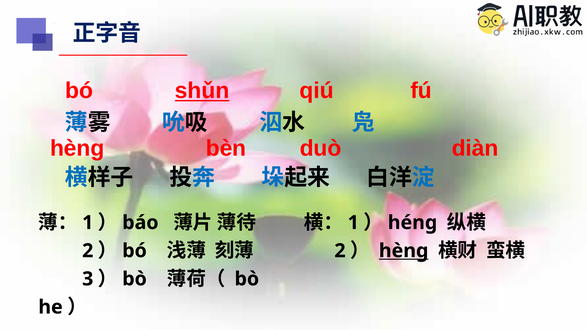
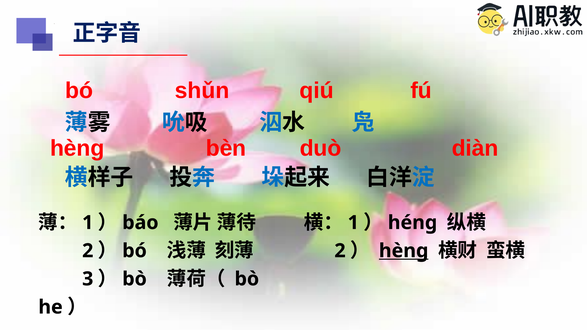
shǔn underline: present -> none (202, 91)
